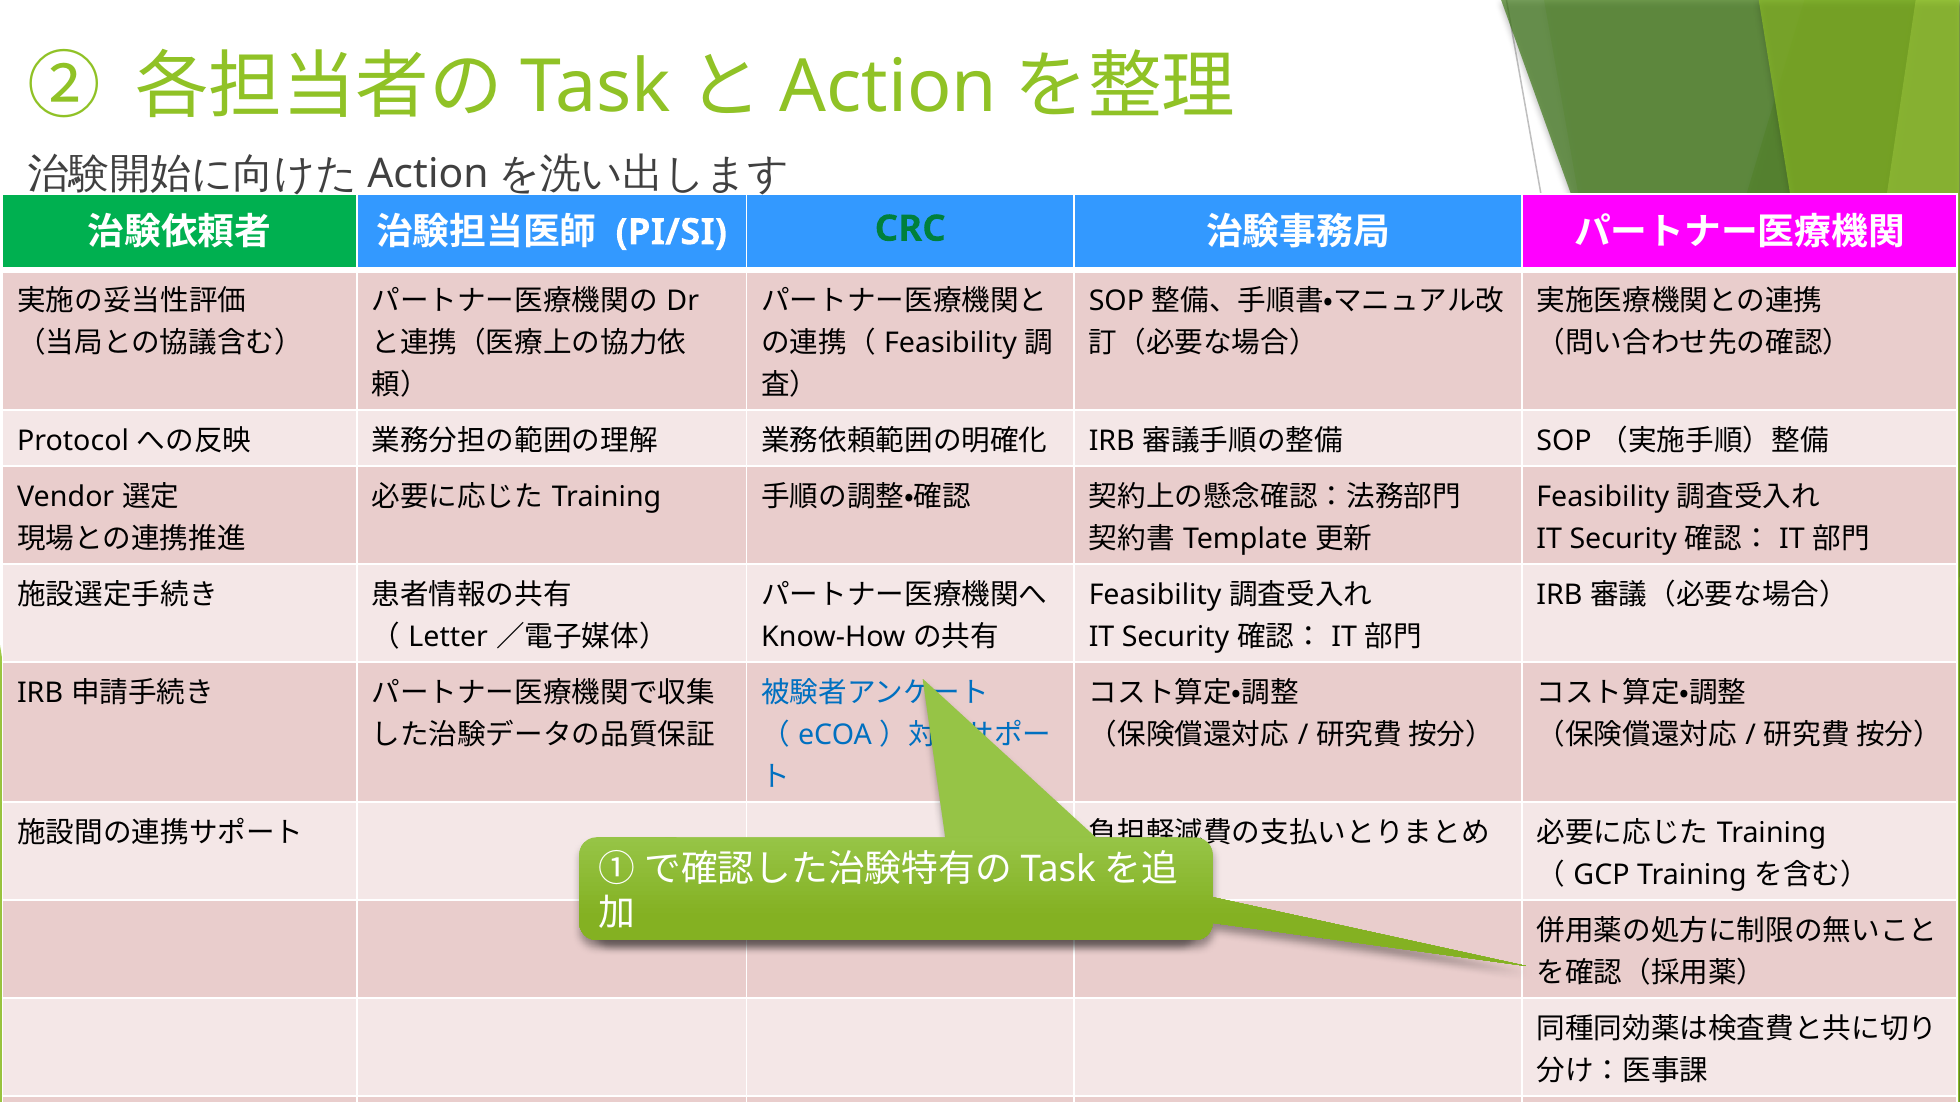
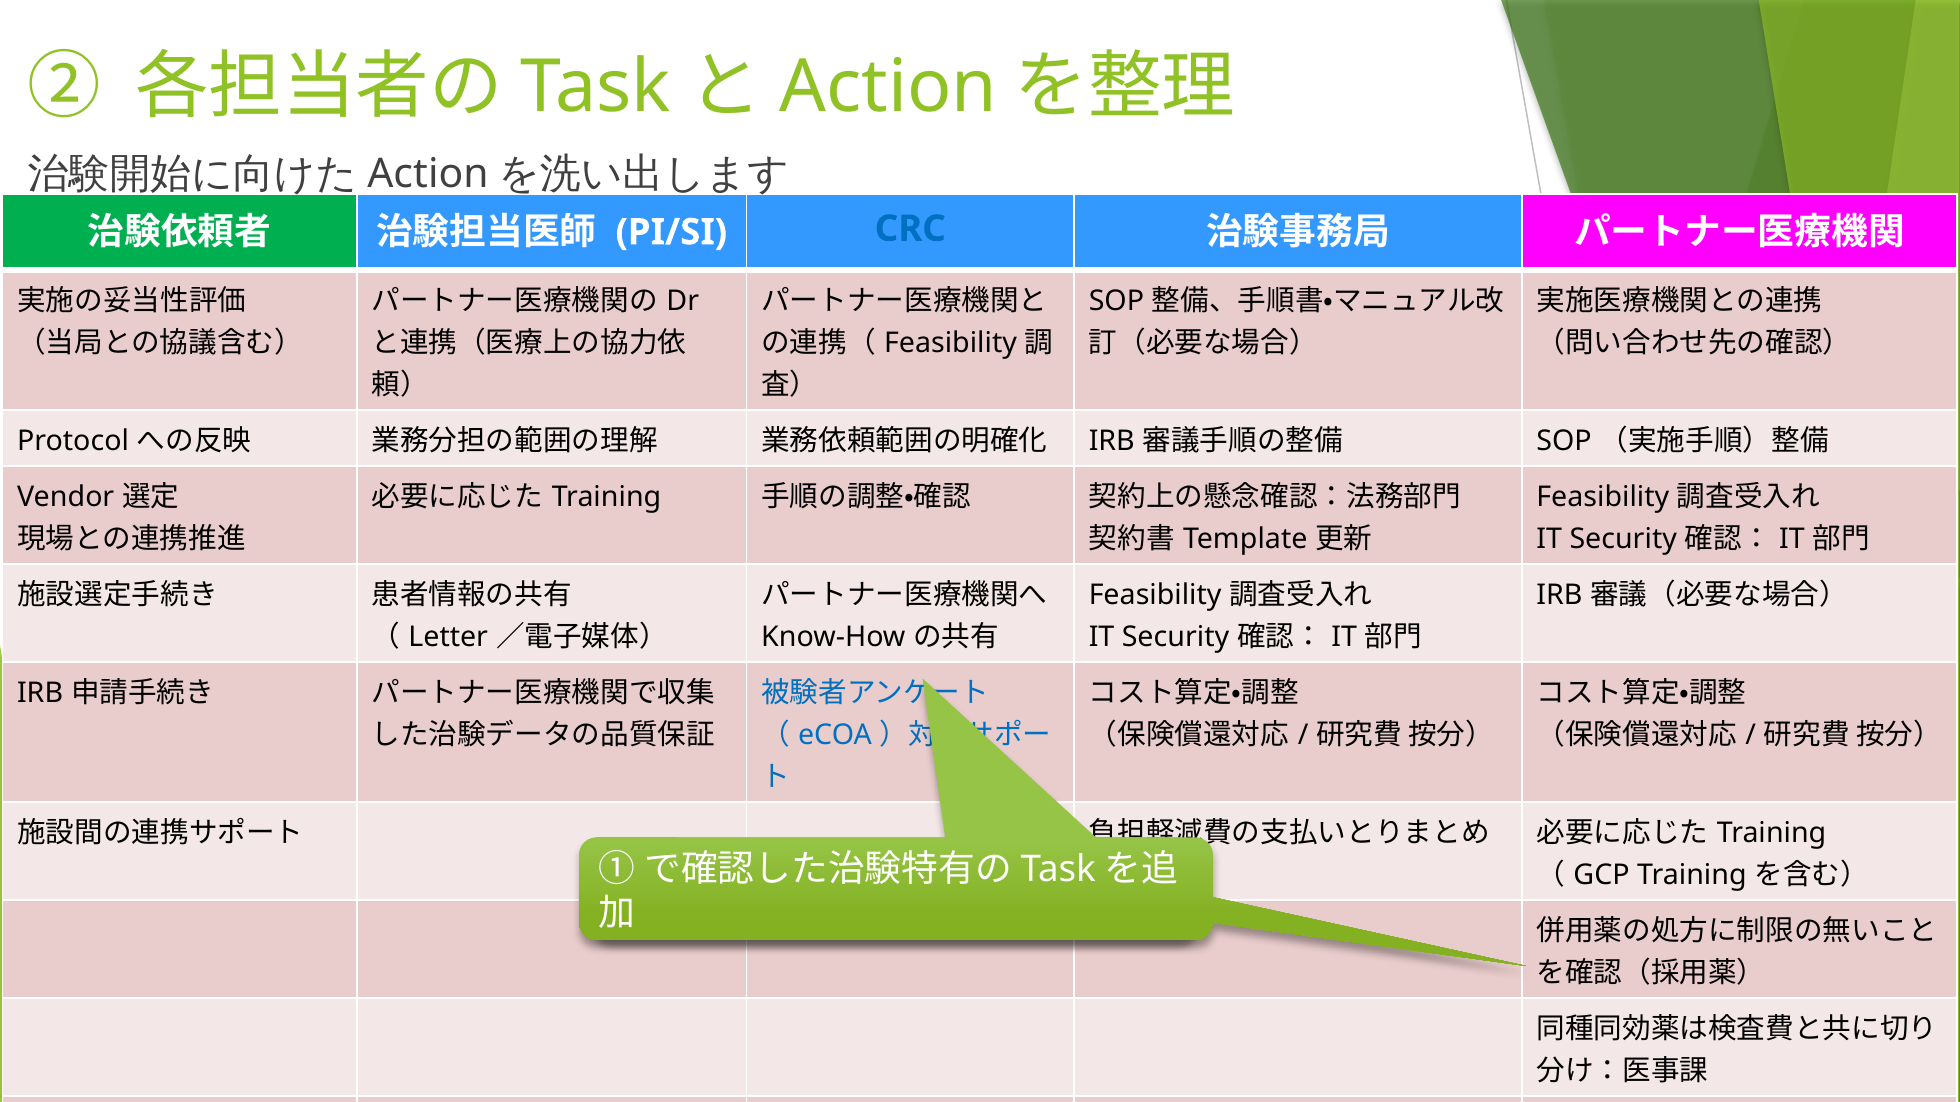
CRC colour: green -> blue (910, 229)
